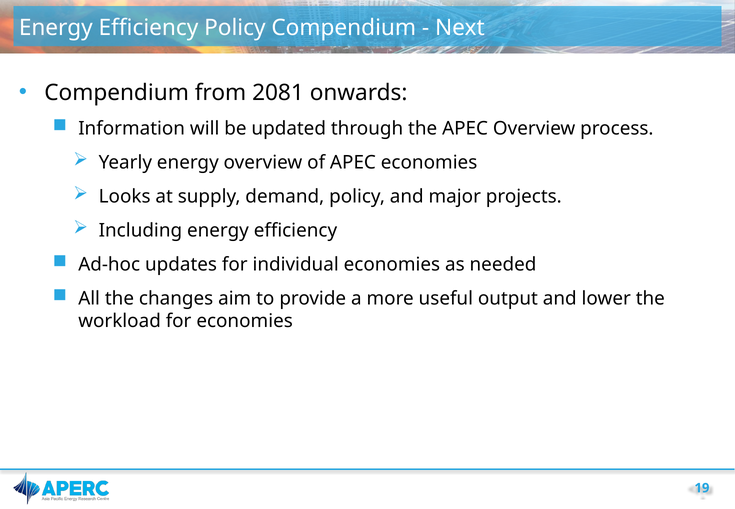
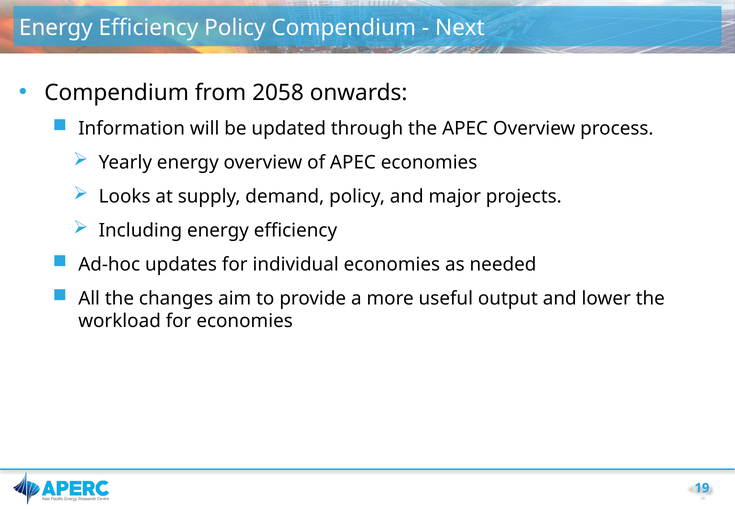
2081: 2081 -> 2058 (278, 93)
